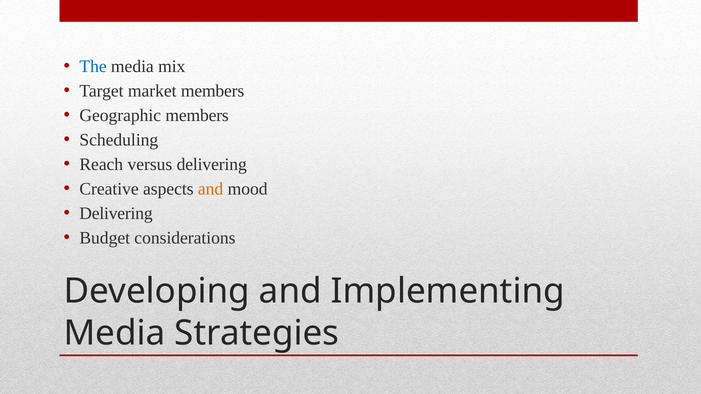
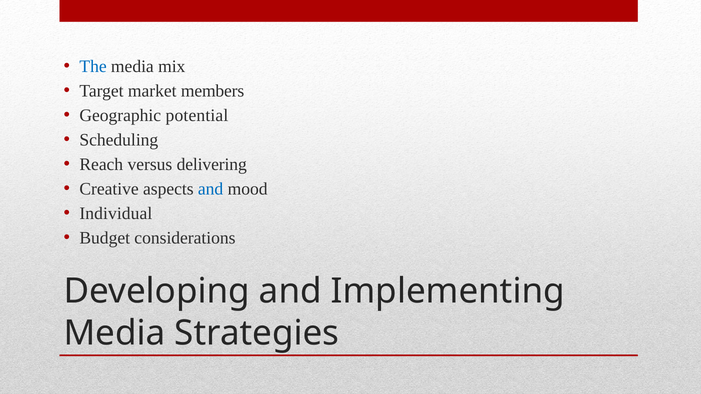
Geographic members: members -> potential (197, 116)
and colour: orange -> blue (211, 189)
Delivering: Delivering -> Individual (116, 214)
